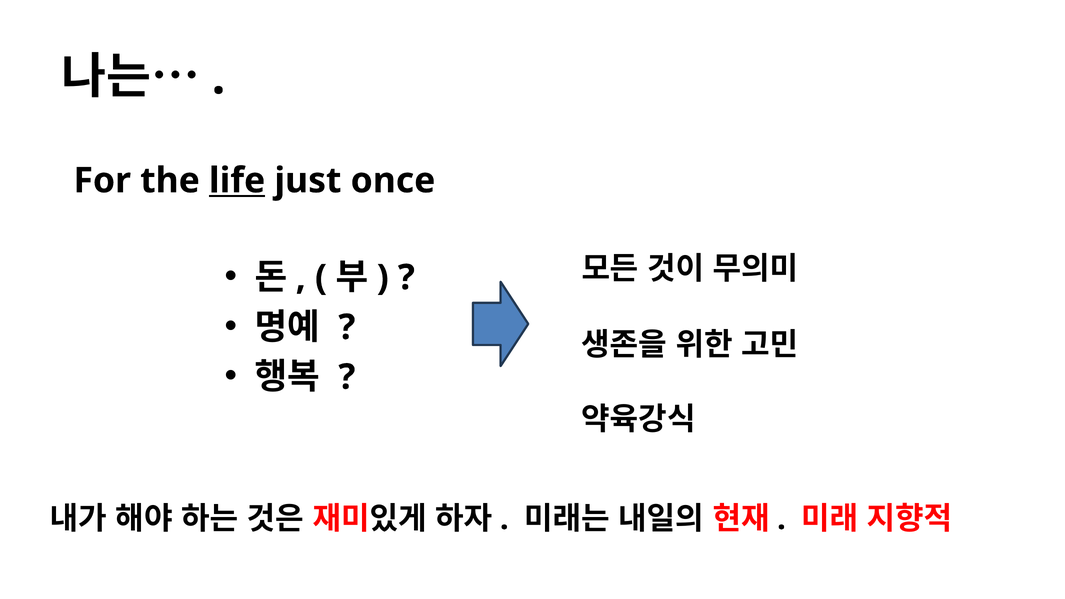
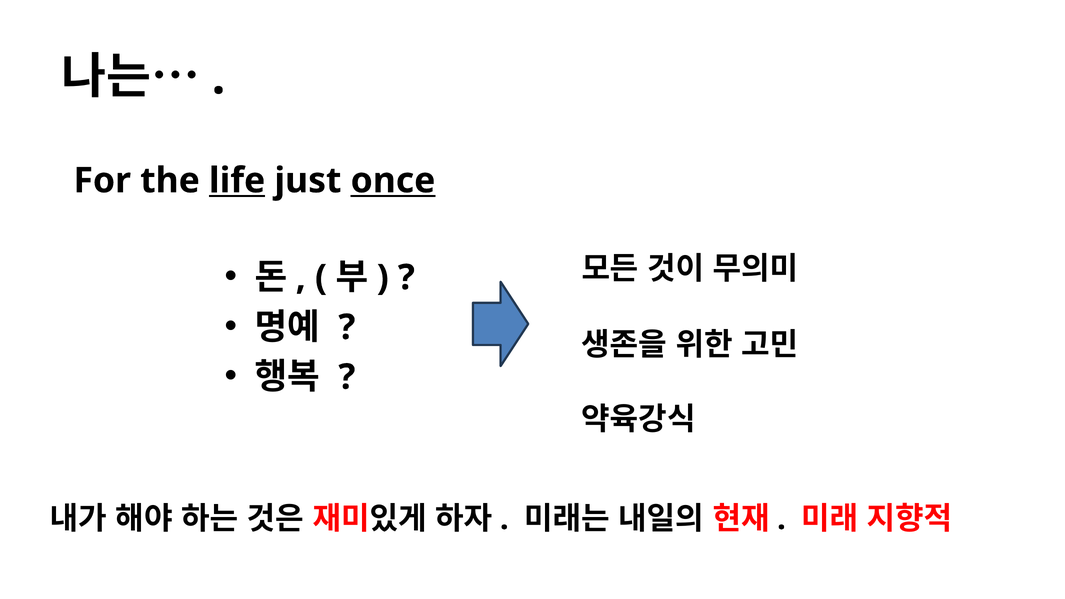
once underline: none -> present (393, 181)
